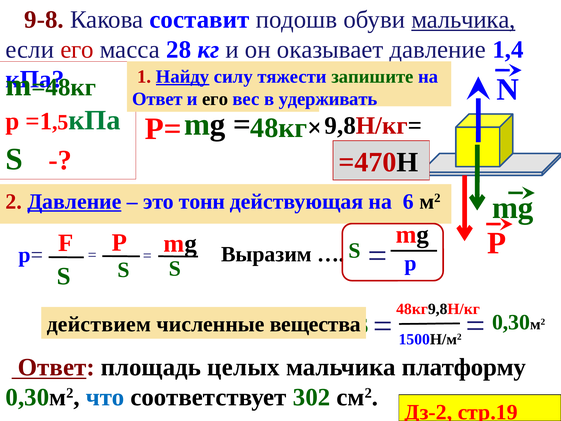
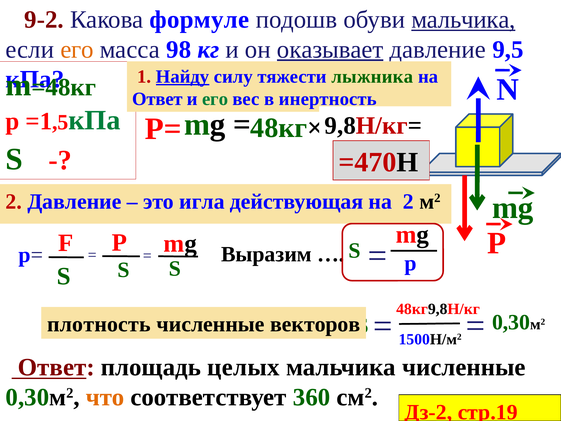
9-8: 9-8 -> 9-2 (44, 20)
составит: составит -> формуле (199, 20)
его colour: red -> orange (77, 49)
28: 28 -> 98 (179, 49)
оказывает underline: none -> present (330, 49)
1,4: 1,4 -> 9,5 (508, 49)
запишите: запишите -> лыжника (372, 77)
его colour: black -> green (215, 99)
удерживать: удерживать -> инертность (328, 99)
Давление underline: present -> none (74, 201)
тонн: тонн -> игла (202, 201)
на 6: 6 -> 2 (408, 201)
действием: действием -> плотность (99, 324)
вещества: вещества -> векторов (315, 324)
мальчика платформу: платформу -> численные (464, 367)
что colour: blue -> orange (105, 397)
302: 302 -> 360 (312, 397)
